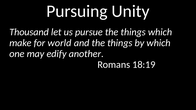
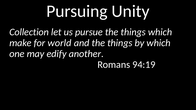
Thousand: Thousand -> Collection (29, 32)
18:19: 18:19 -> 94:19 (144, 65)
